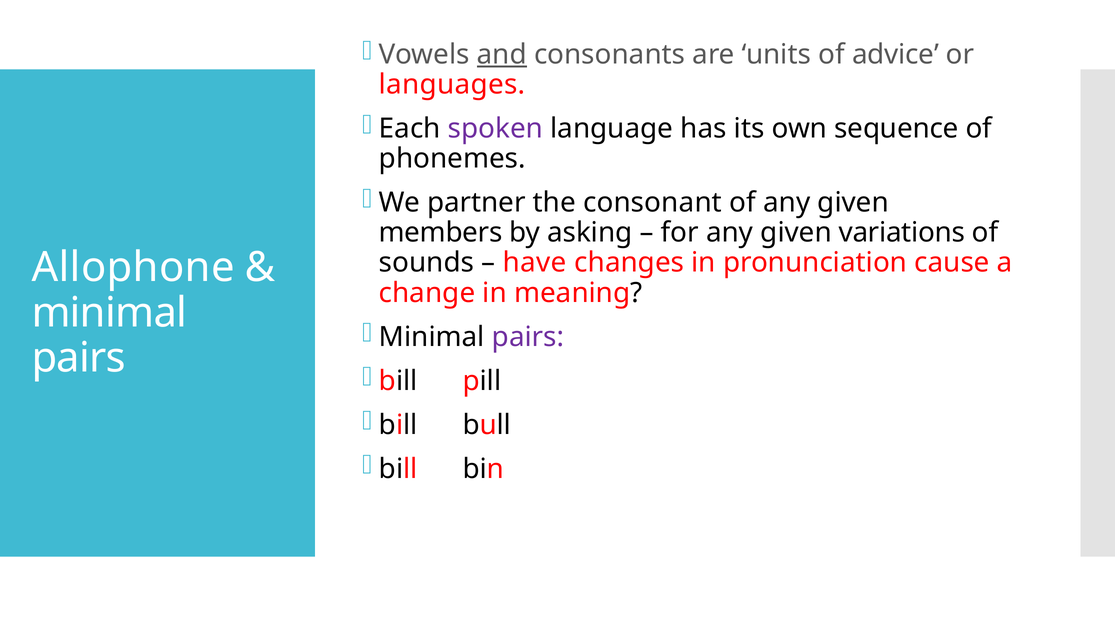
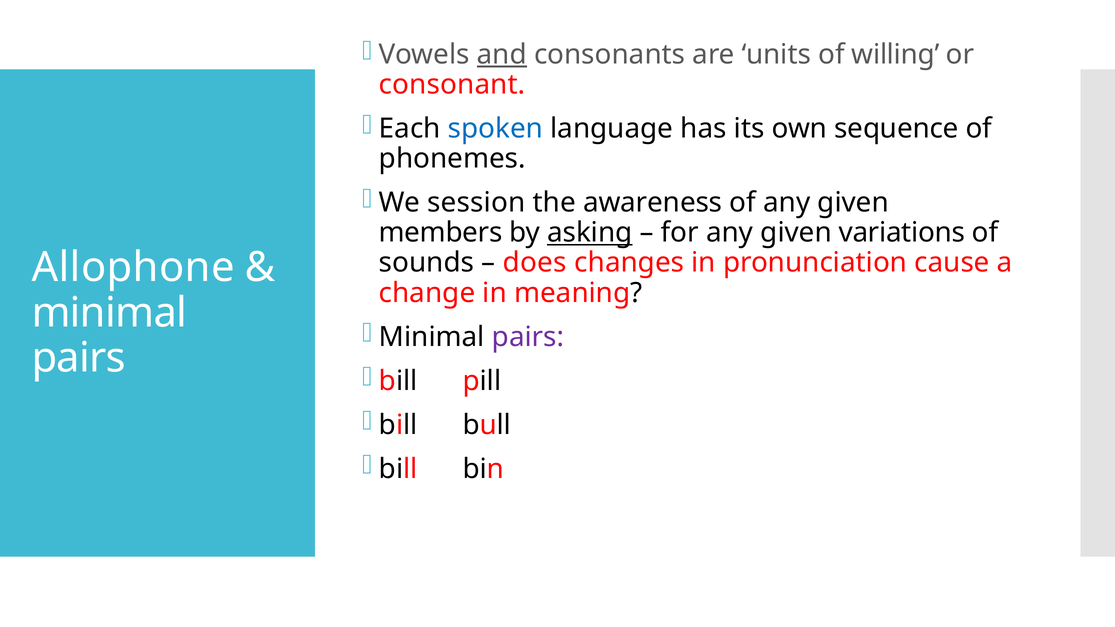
advice: advice -> willing (895, 54)
languages: languages -> consonant (452, 85)
spoken colour: purple -> blue (495, 129)
partner: partner -> session (476, 203)
consonant: consonant -> awareness (653, 203)
asking underline: none -> present (590, 233)
have: have -> does (535, 263)
